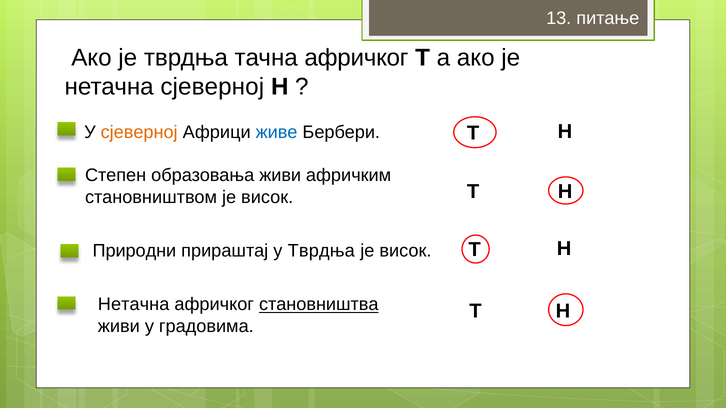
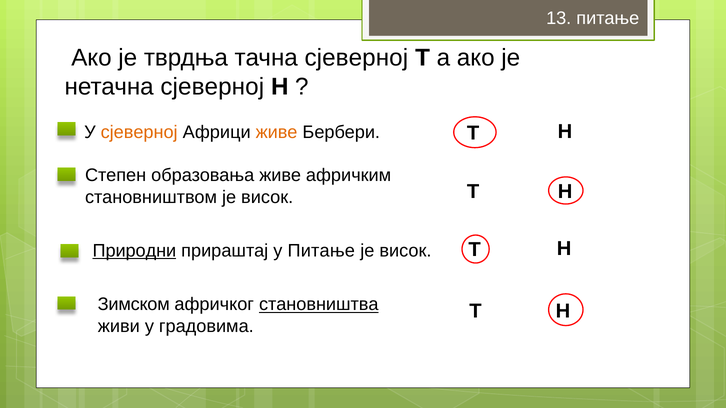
тачна афричког: афричког -> сјеверној (356, 58)
живе colour: blue -> orange (277, 133)
образовања живи: живи -> живе (280, 176)
Природни underline: none -> present (134, 251)
у Тврдња: Тврдња -> Питање (321, 251)
Нетачна: Нетачна -> Зимском (134, 305)
